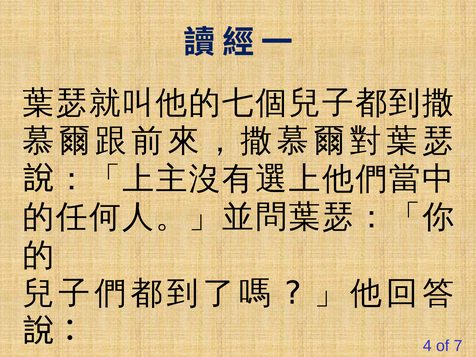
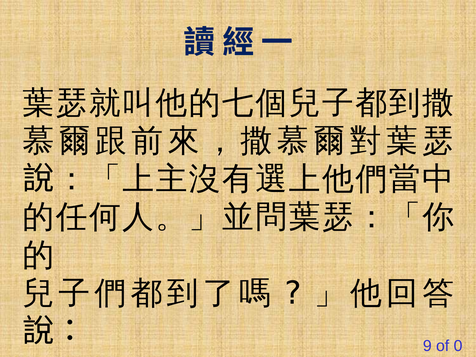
4: 4 -> 9 (427, 346)
7: 7 -> 0 (458, 346)
